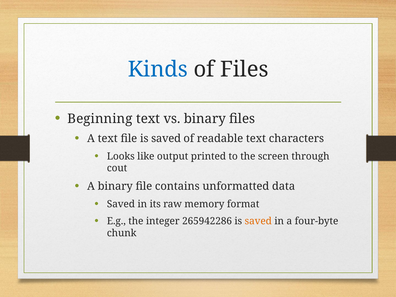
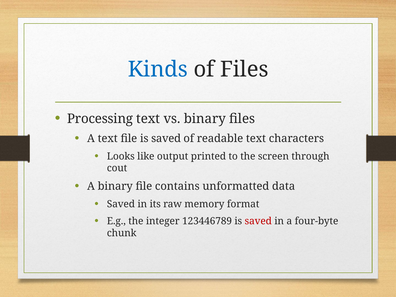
Beginning: Beginning -> Processing (100, 119)
265942286: 265942286 -> 123446789 (207, 221)
saved colour: orange -> red (258, 221)
